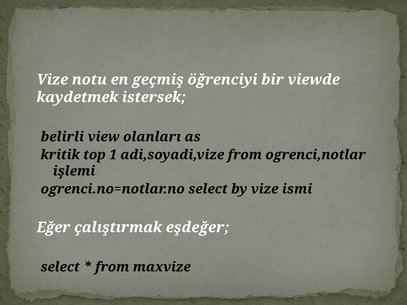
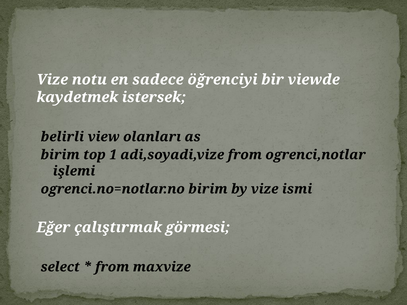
geçmiş: geçmiş -> sadece (158, 80)
kritik: kritik -> birim (60, 155)
ogrenci.no=notlar.no select: select -> birim (208, 189)
eşdeğer: eşdeğer -> görmesi (198, 228)
